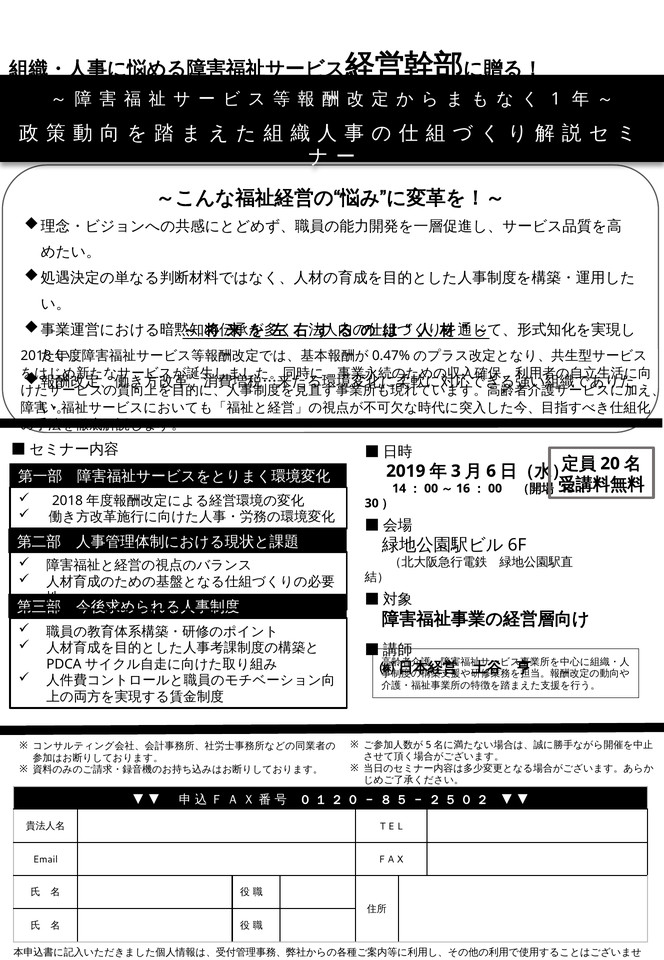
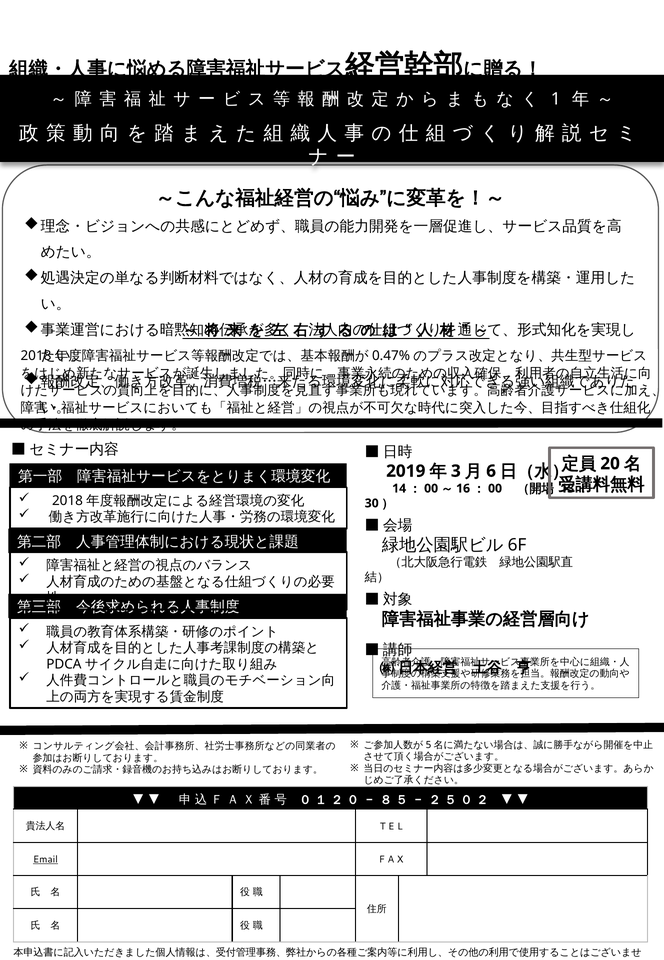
Email underline: none -> present (45, 859)
